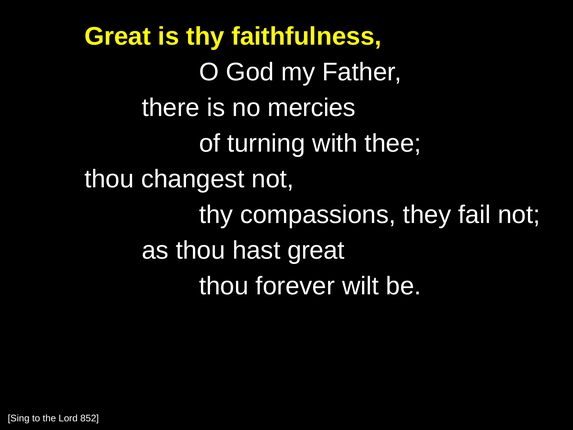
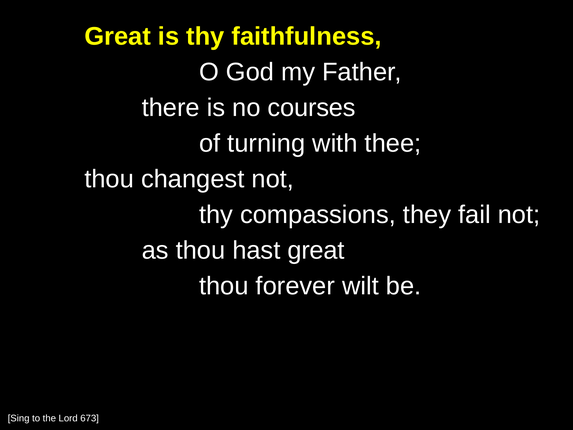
mercies: mercies -> courses (312, 108)
852: 852 -> 673 (90, 418)
